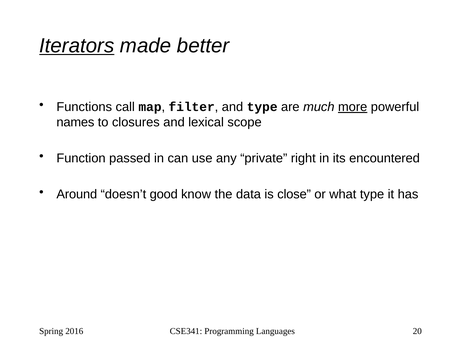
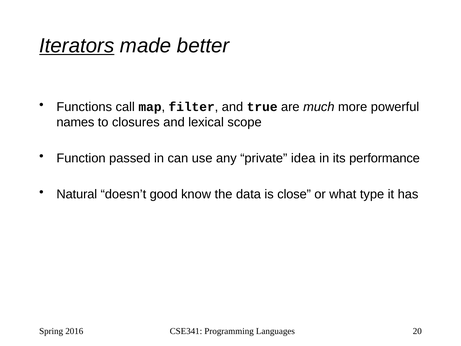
and type: type -> true (262, 107)
more underline: present -> none (353, 107)
right: right -> idea (303, 158)
encountered: encountered -> performance (385, 158)
Around: Around -> Natural (77, 194)
